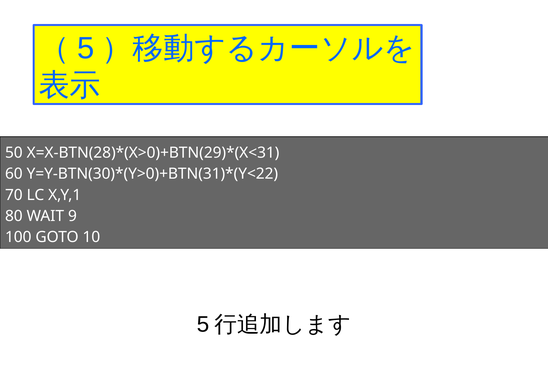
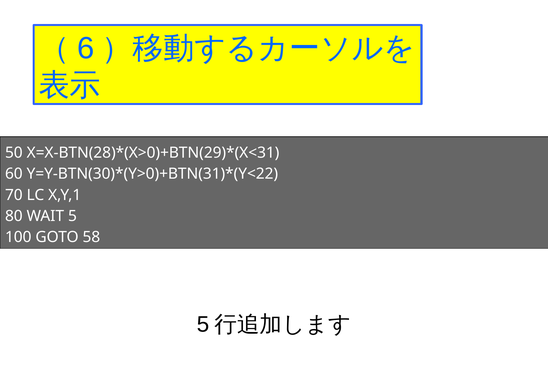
5: 5 -> 6 (86, 48)
WAIT 9: 9 -> 5 (72, 216)
10: 10 -> 58 (91, 237)
